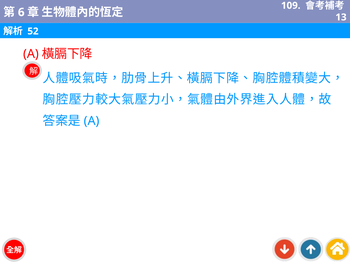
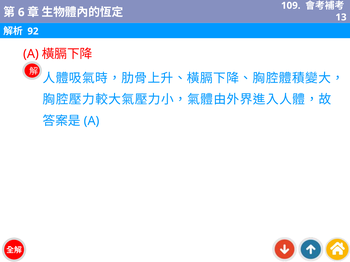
52: 52 -> 92 (33, 31)
